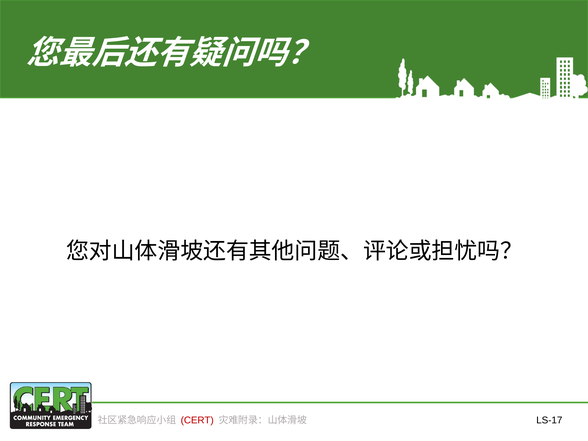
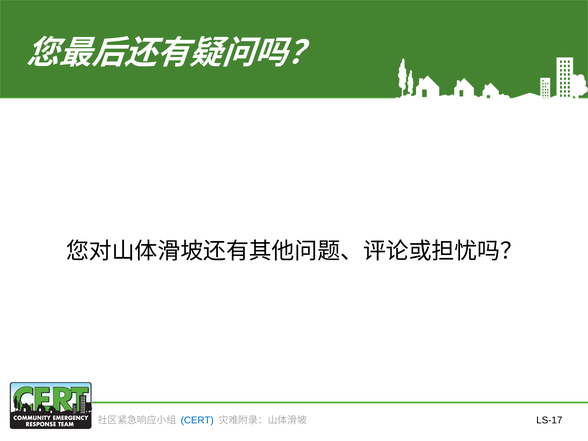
CERT colour: red -> blue (197, 420)
